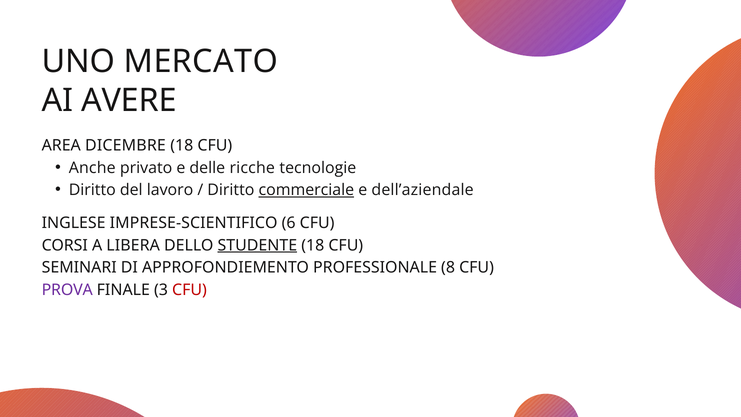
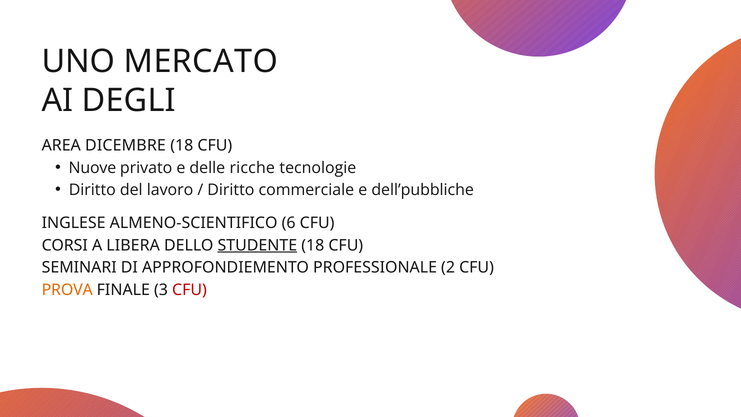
AVERE: AVERE -> DEGLI (129, 100)
Anche: Anche -> Nuove (92, 168)
commerciale underline: present -> none (306, 190)
dell’aziendale: dell’aziendale -> dell’pubbliche (423, 190)
IMPRESE-SCIENTIFICO: IMPRESE-SCIENTIFICO -> ALMENO-SCIENTIFICO (194, 223)
8: 8 -> 2 (448, 267)
PROVA colour: purple -> orange (67, 290)
